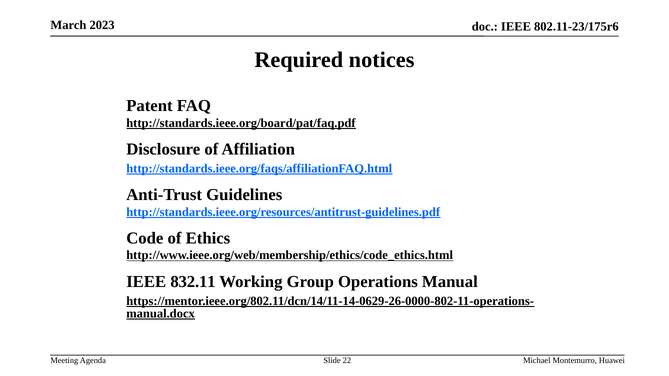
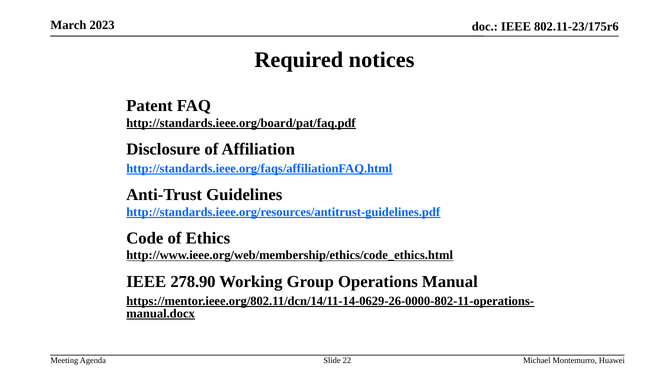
832.11: 832.11 -> 278.90 (193, 282)
